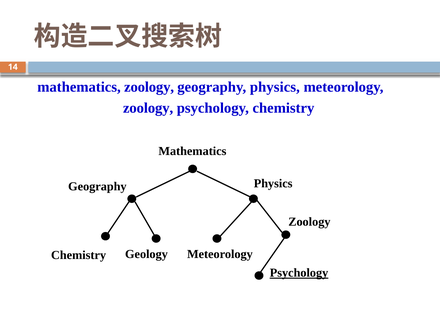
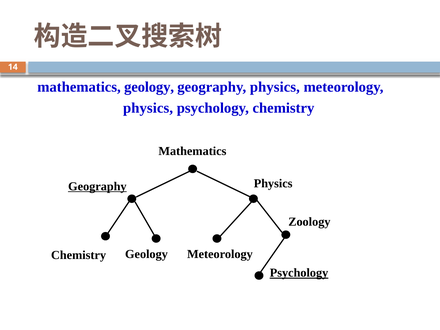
mathematics zoology: zoology -> geology (149, 87)
zoology: zoology -> physics (148, 108)
Geography underline: none -> present (97, 186)
